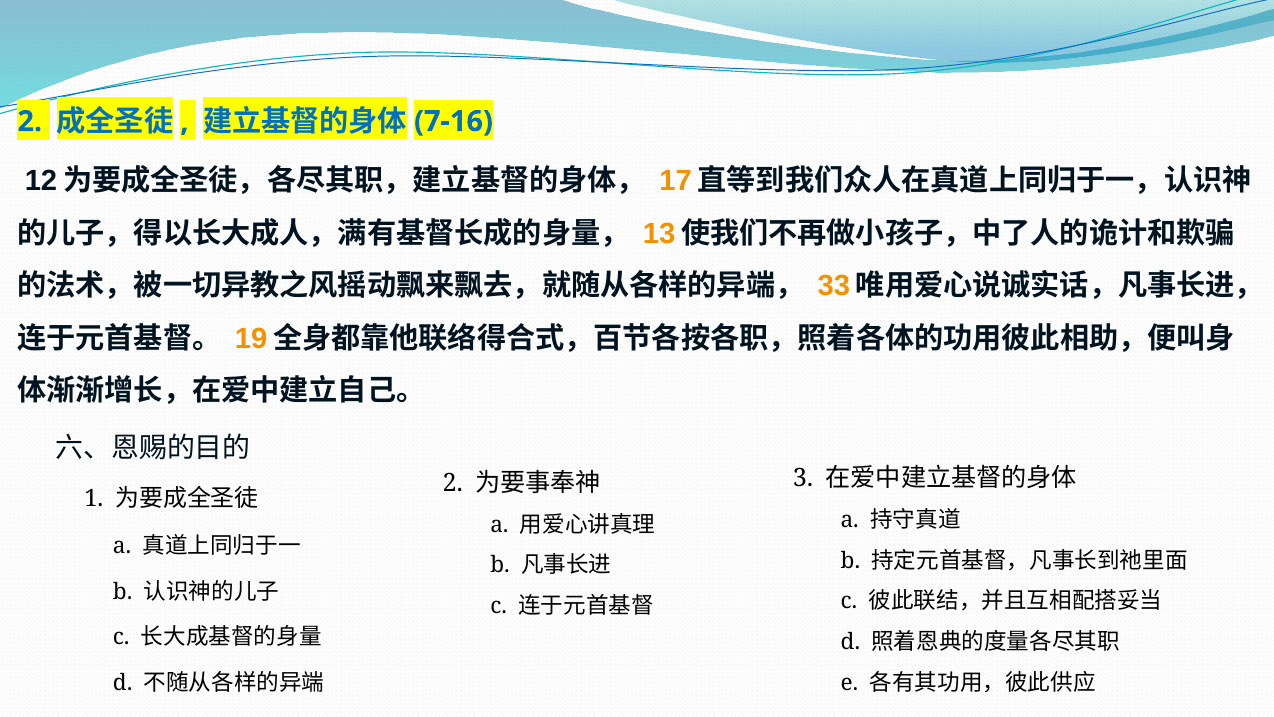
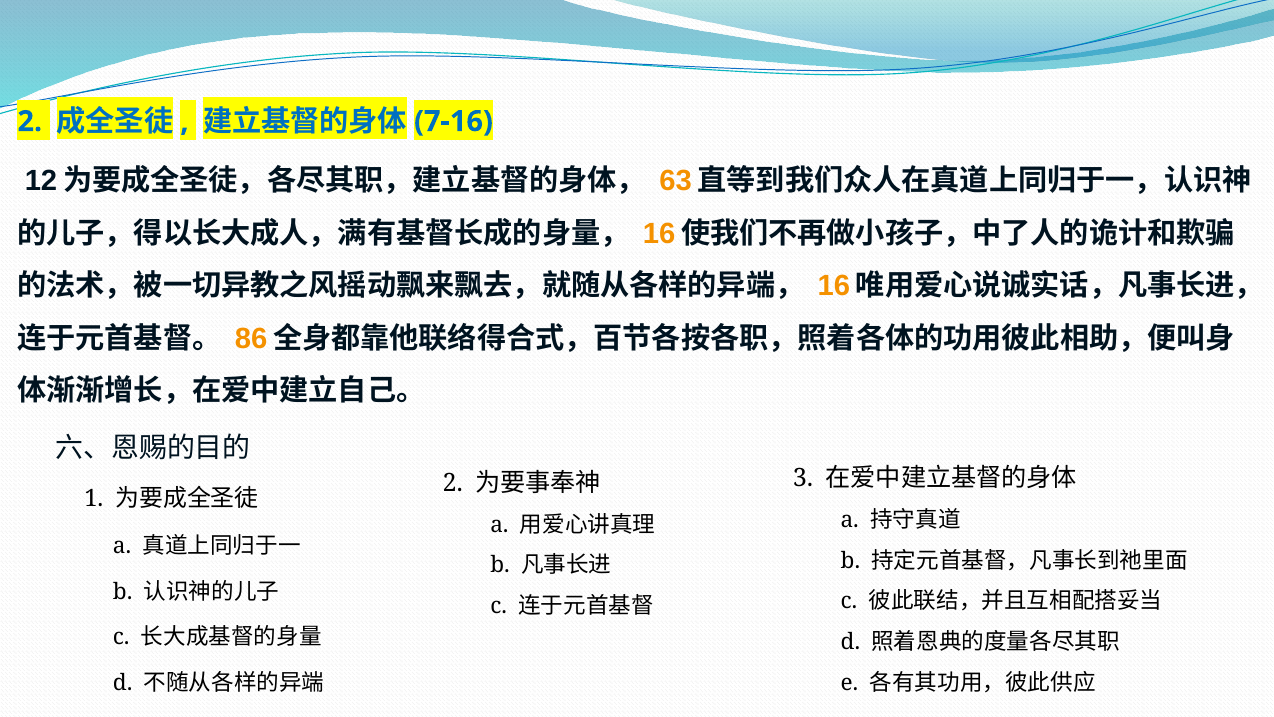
17: 17 -> 63 (676, 181)
13: 13 -> 16 (659, 233)
33: 33 -> 16 (834, 286)
19: 19 -> 86 (251, 338)
